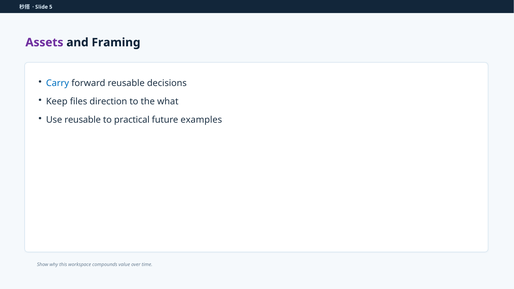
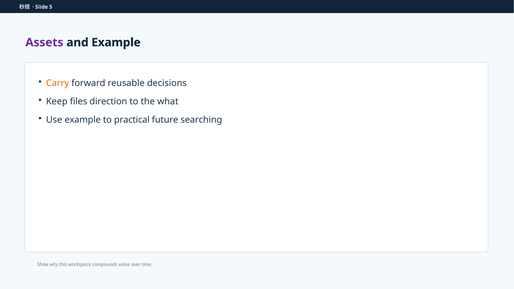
and Framing: Framing -> Example (116, 42)
Carry colour: blue -> orange (58, 83)
Use reusable: reusable -> example (83, 120)
examples: examples -> searching (201, 120)
